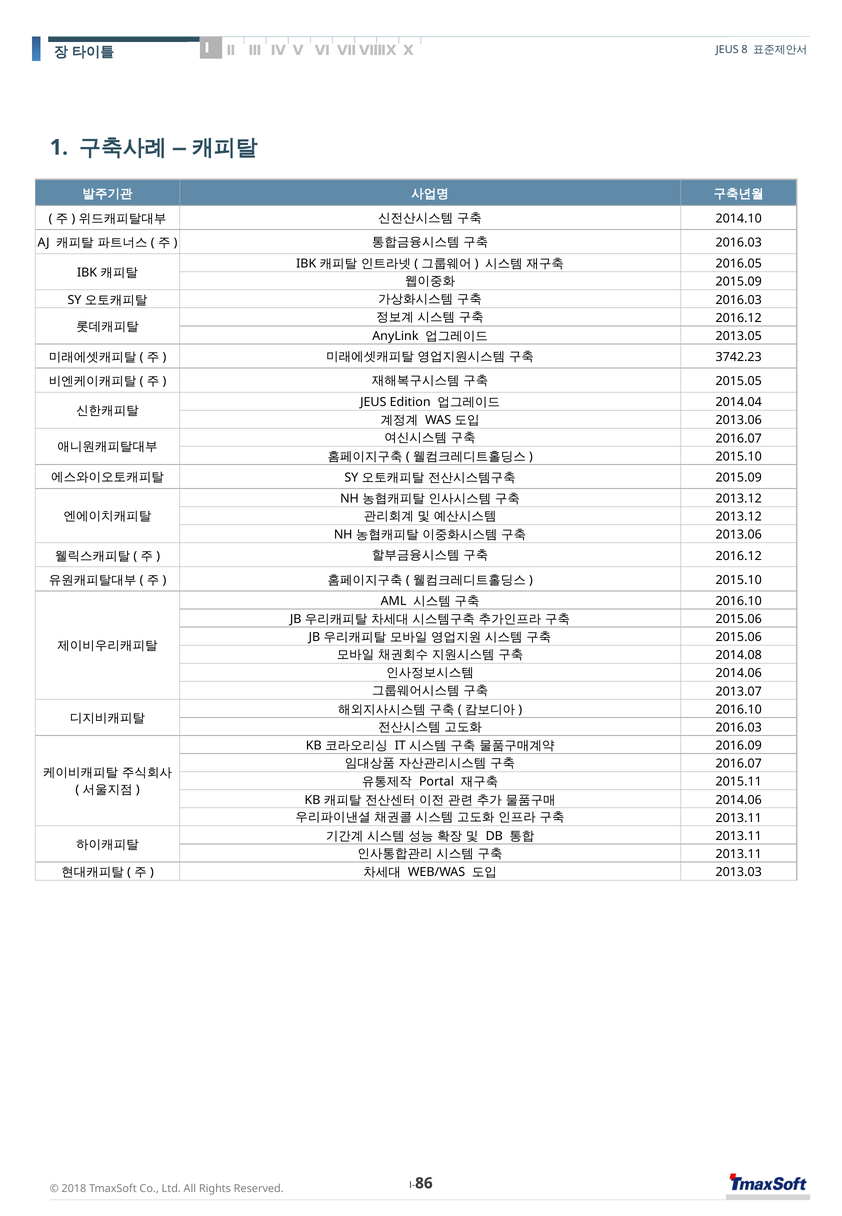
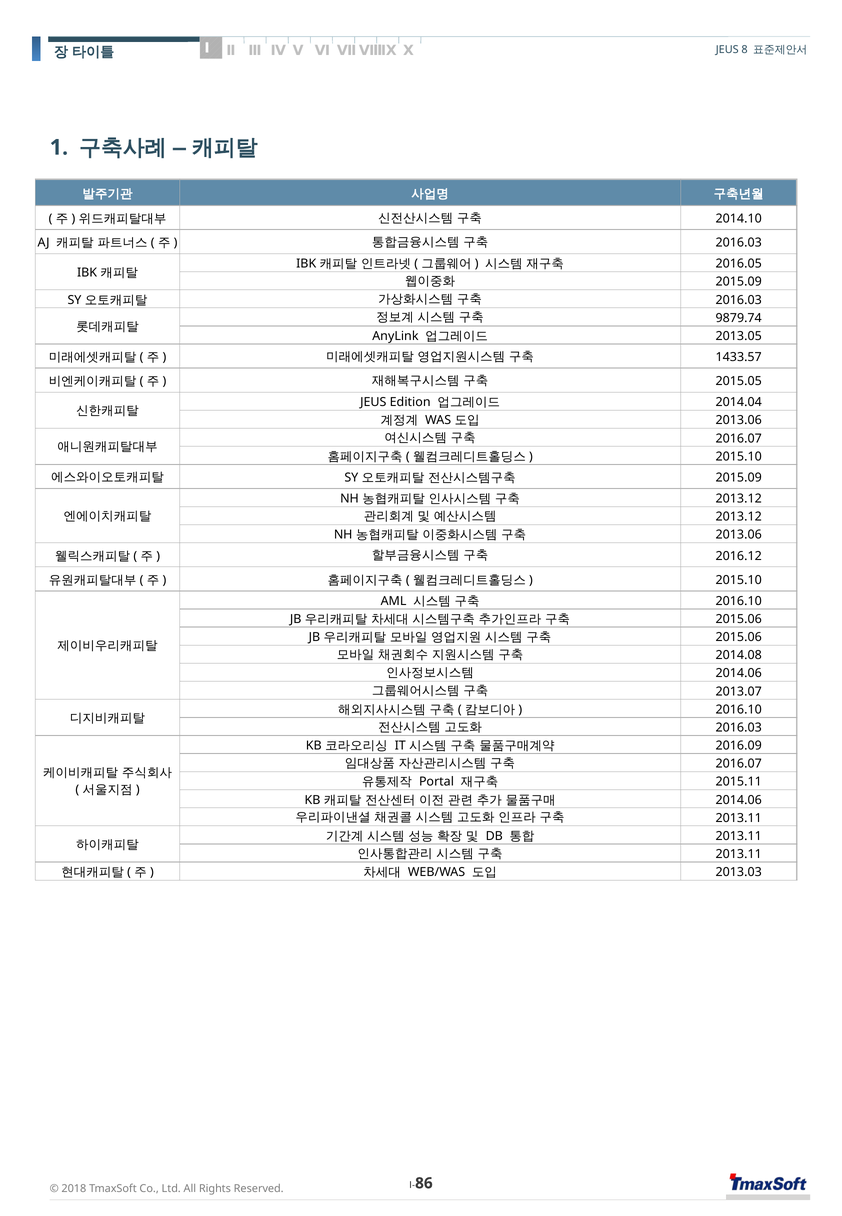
2016.12: 2016.12 -> 9879.74 (739, 318)
3742.23: 3742.23 -> 1433.57 (739, 357)
